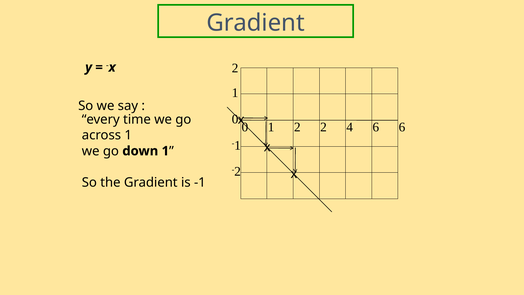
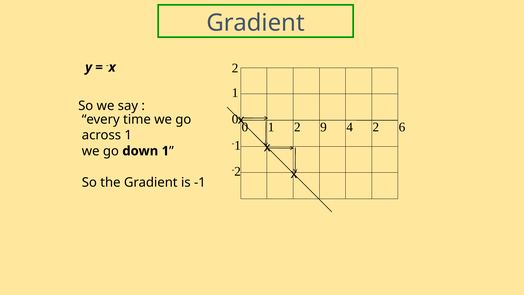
2 2: 2 -> 9 (323, 127)
4 6: 6 -> 2 (376, 127)
